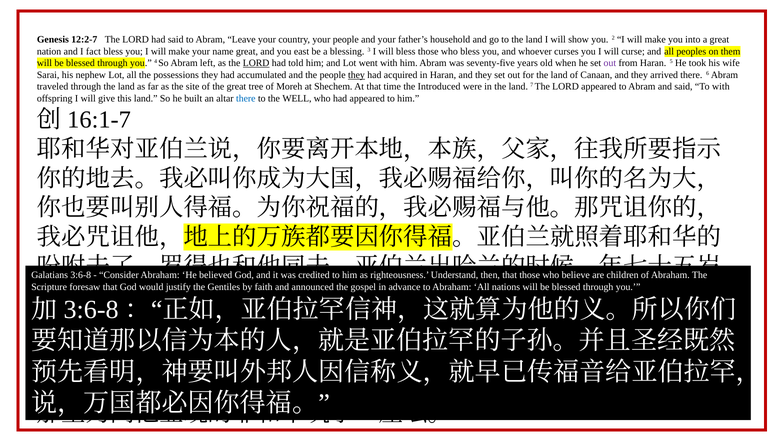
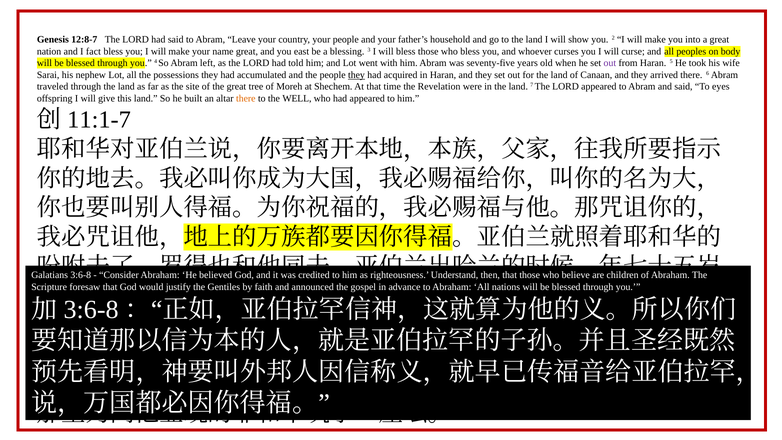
12:2-7: 12:2-7 -> 12:8-7 (84, 40)
them: them -> body (731, 51)
LORD underline: present -> none (256, 63)
Introduced: Introduced -> Revelation (439, 87)
To with: with -> eyes (721, 87)
there colour: blue -> orange (246, 98)
16:1-7: 16:1-7 -> 11:1-7 (99, 120)
